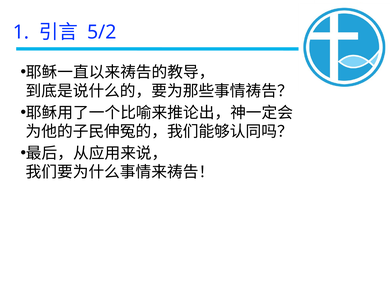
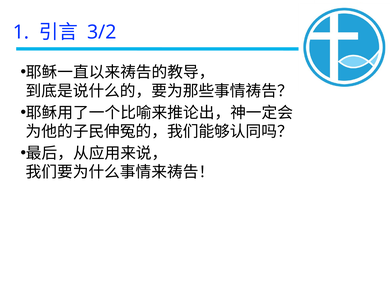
5/2: 5/2 -> 3/2 (102, 32)
